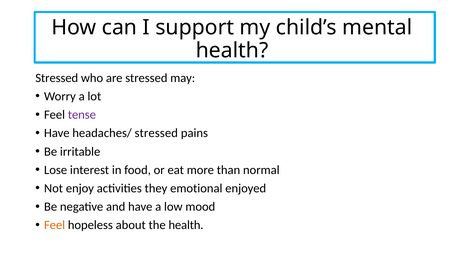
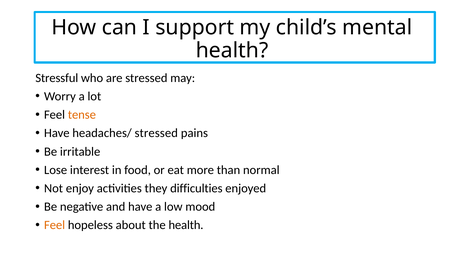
Stressed: Stressed -> Stressful (57, 78)
tense colour: purple -> orange (82, 115)
emotional: emotional -> difficulties (196, 188)
